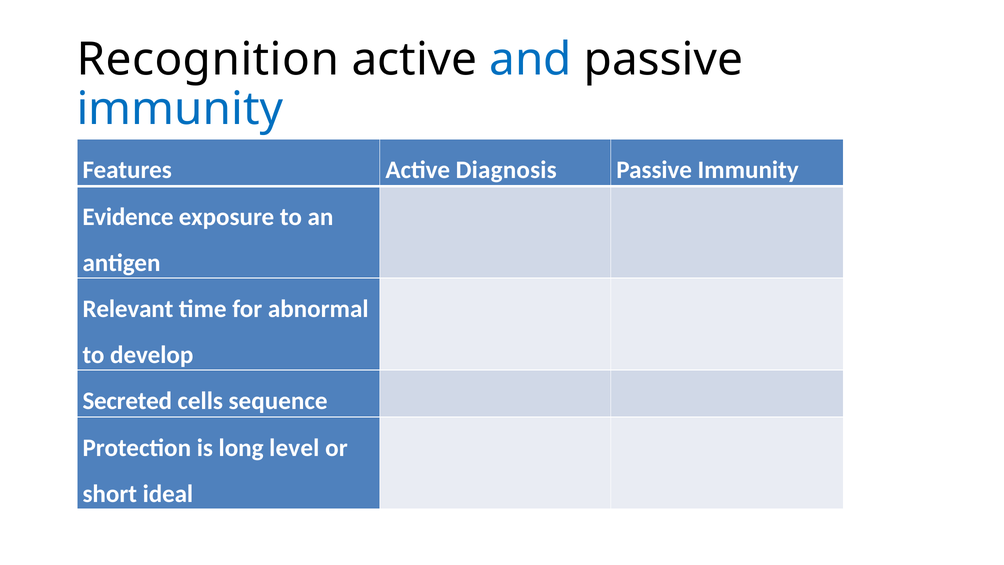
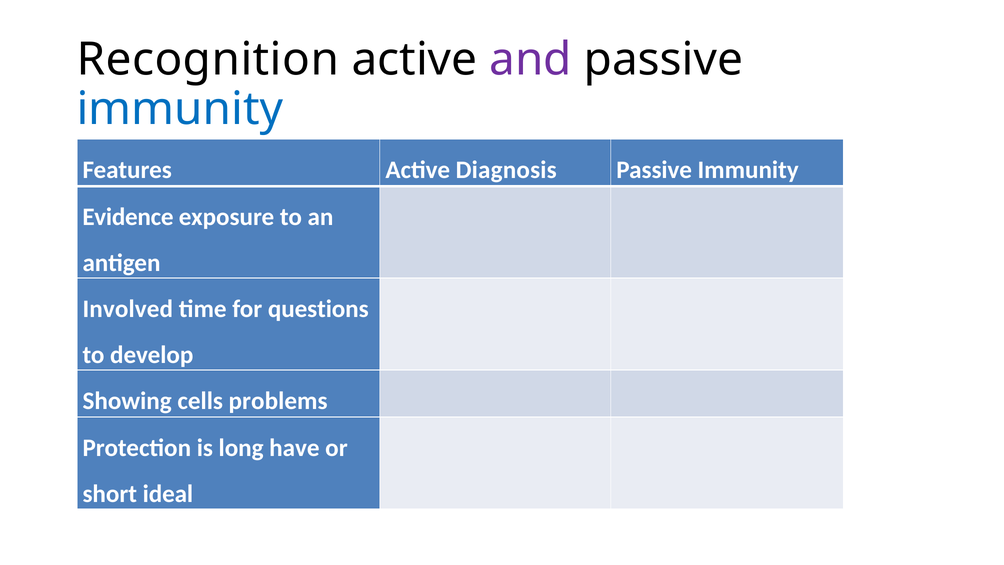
and colour: blue -> purple (530, 59)
Relevant: Relevant -> Involved (128, 309)
abnormal: abnormal -> questions (318, 309)
Secreted: Secreted -> Showing (127, 401)
sequence: sequence -> problems (278, 401)
level: level -> have (294, 448)
